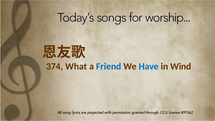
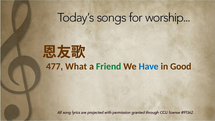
374: 374 -> 477 (55, 66)
Friend colour: blue -> green (109, 66)
Wind: Wind -> Good (181, 66)
